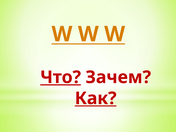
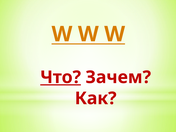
Как underline: present -> none (96, 98)
